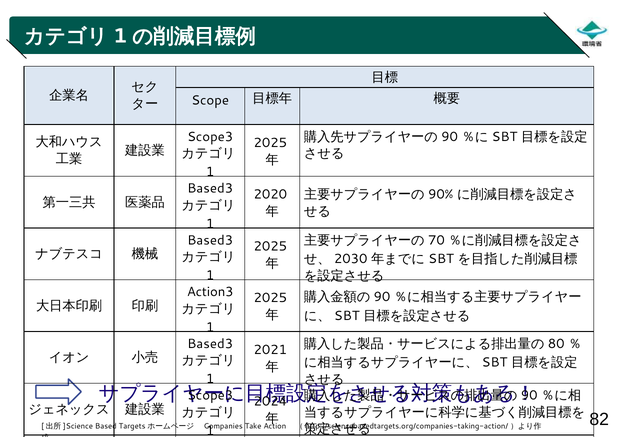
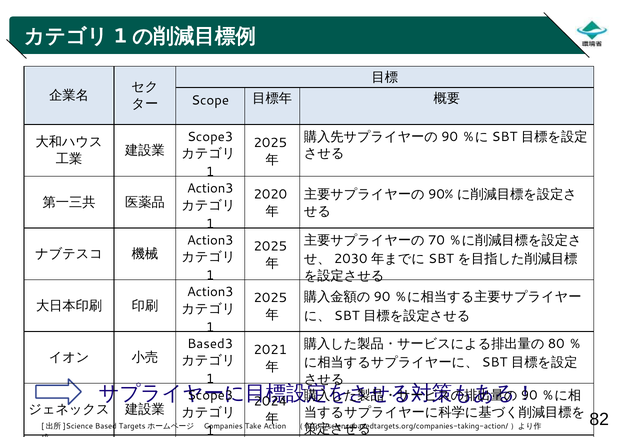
Based3: Based3 -> Action3 (210, 188)
Based3: Based3 -> Action3 (210, 240)
